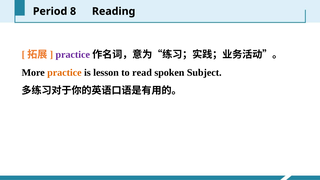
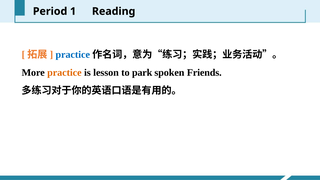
8: 8 -> 1 (73, 11)
practice colour: purple -> blue (73, 54)
read: read -> park (142, 72)
Subject: Subject -> Friends (204, 72)
